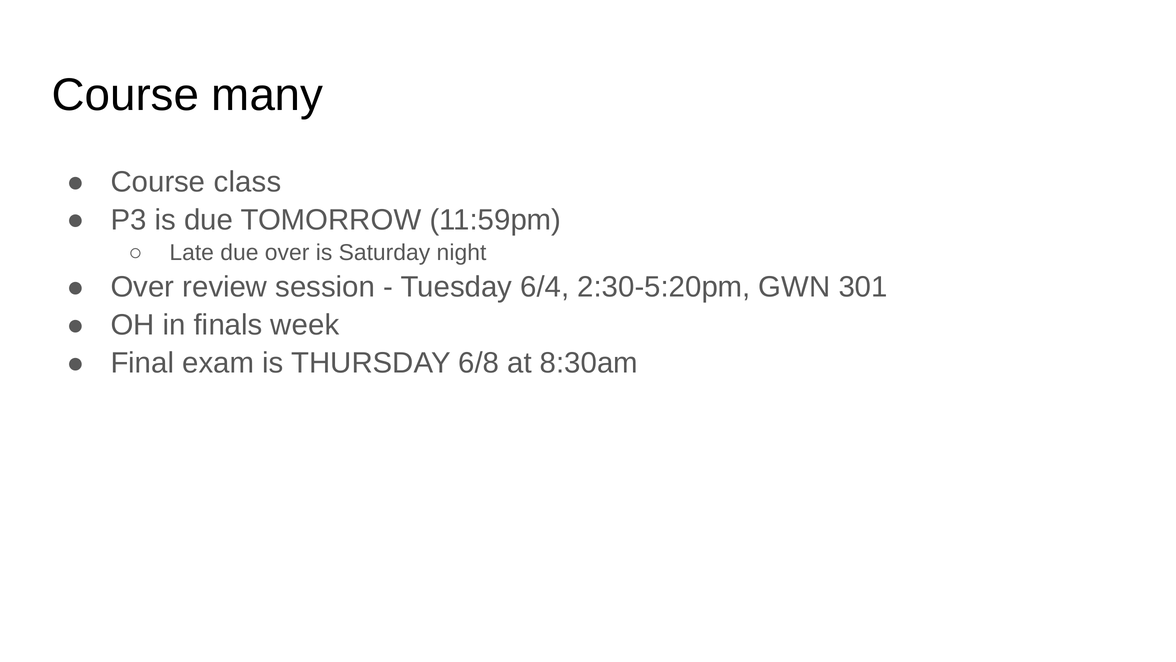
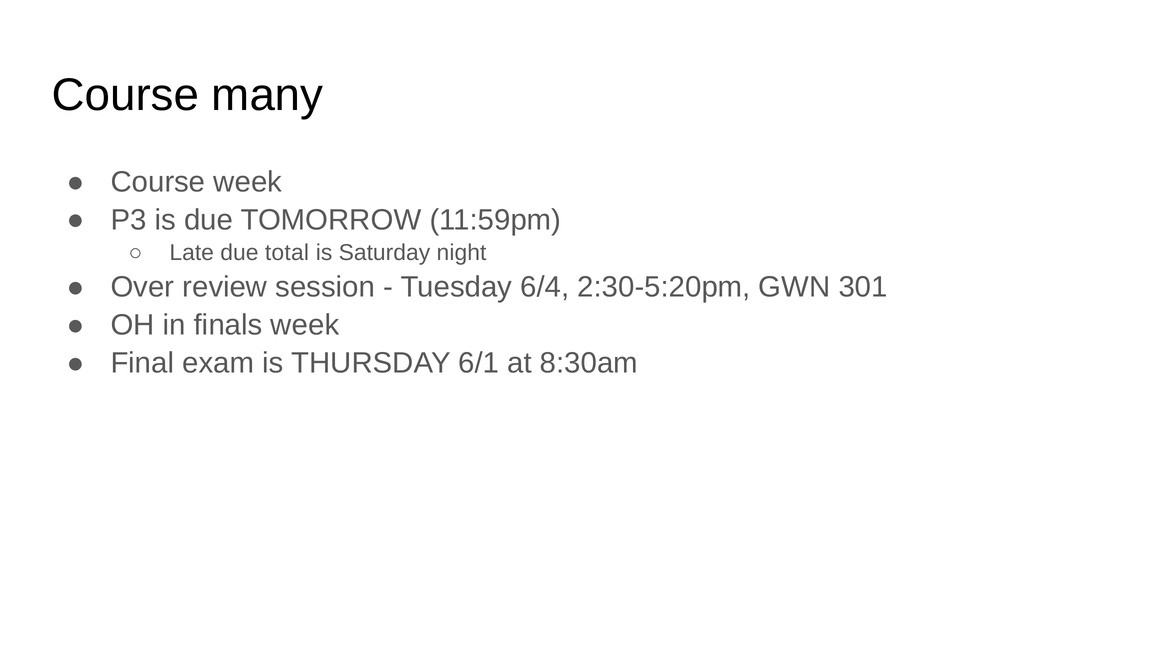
Course class: class -> week (248, 182)
due over: over -> total (287, 253)
6/8: 6/8 -> 6/1 (479, 363)
